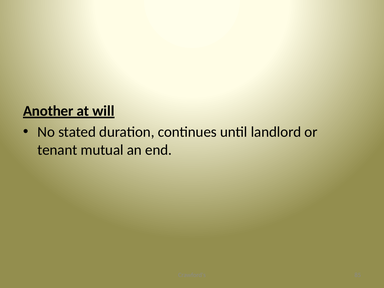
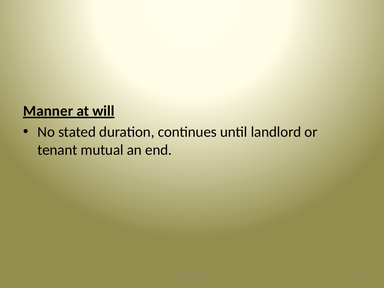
Another: Another -> Manner (48, 111)
